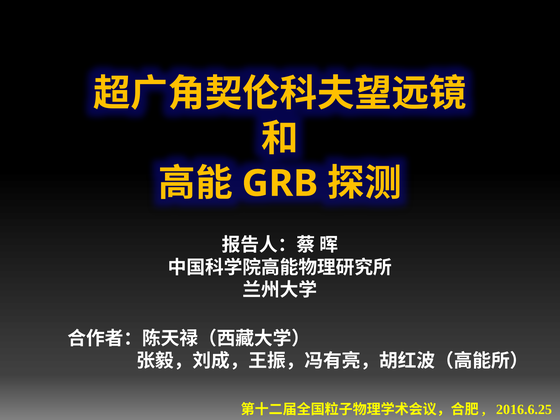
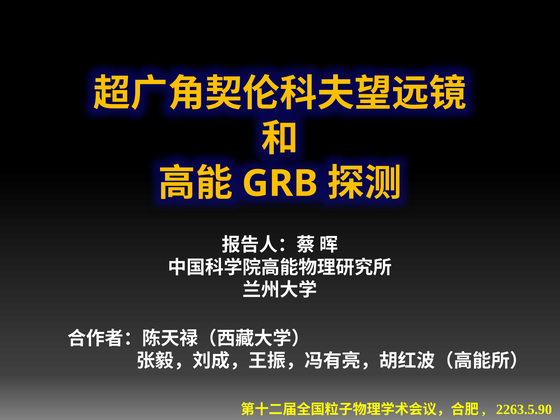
2016.6.25: 2016.6.25 -> 2263.5.90 (524, 409)
